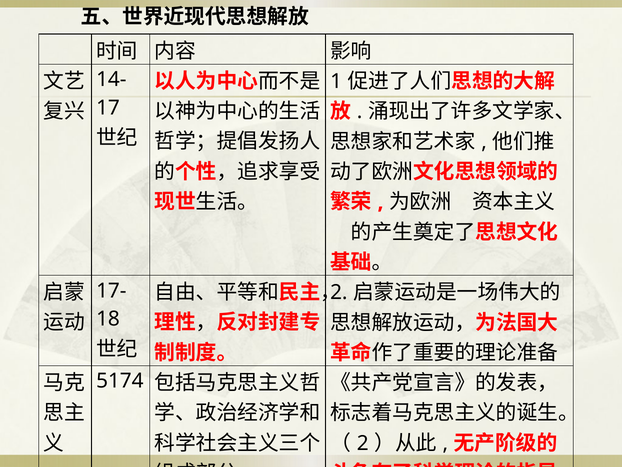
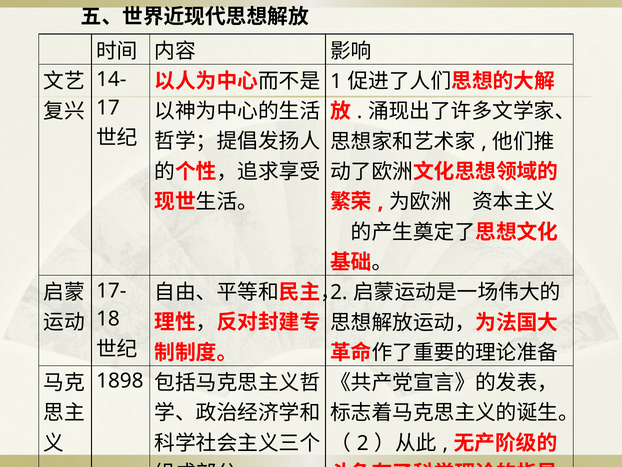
5174: 5174 -> 1898 (120, 381)
